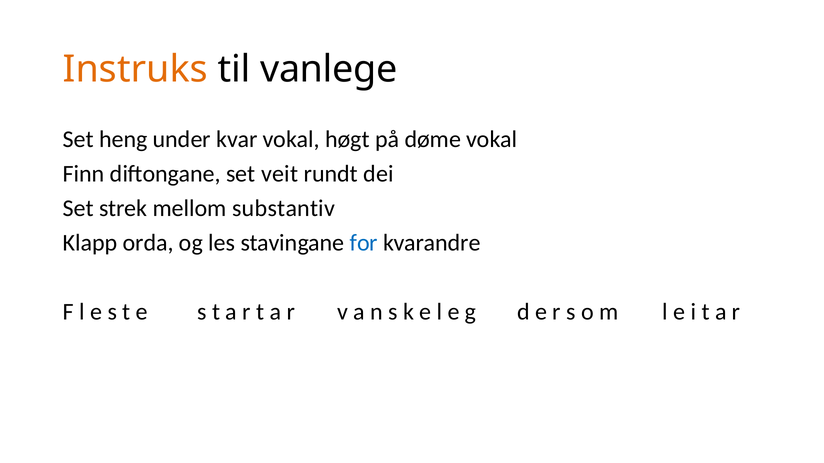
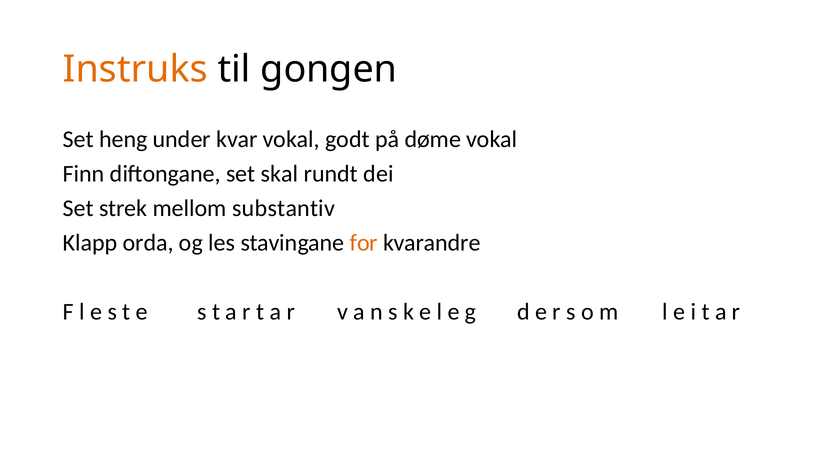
vanlege: vanlege -> gongen (329, 69)
høgt: høgt -> godt (347, 139)
veit: veit -> skal (280, 174)
for colour: blue -> orange (364, 243)
